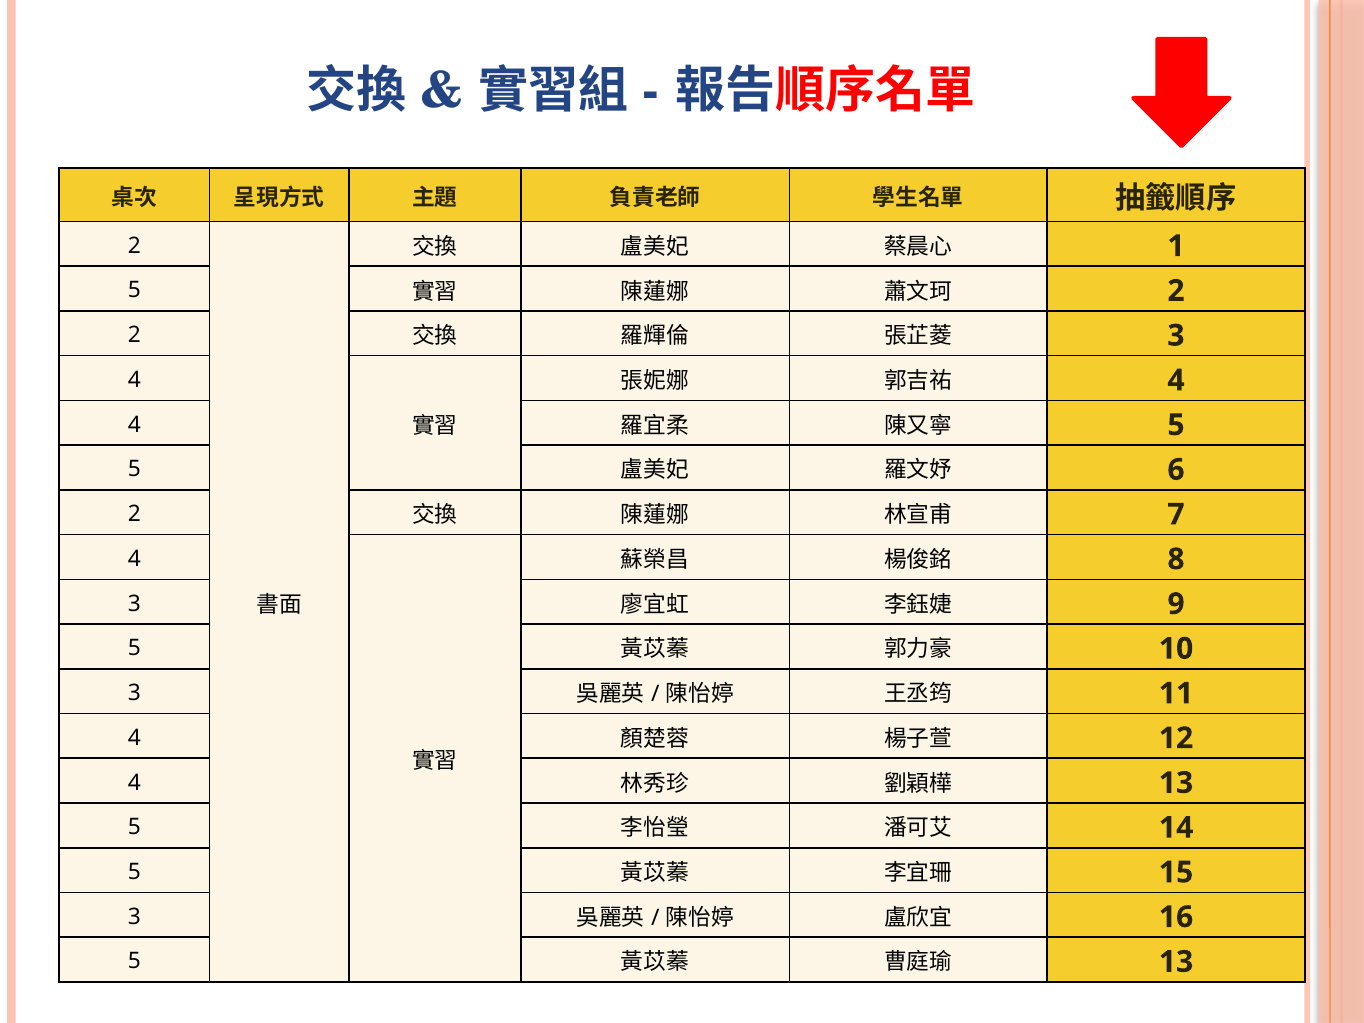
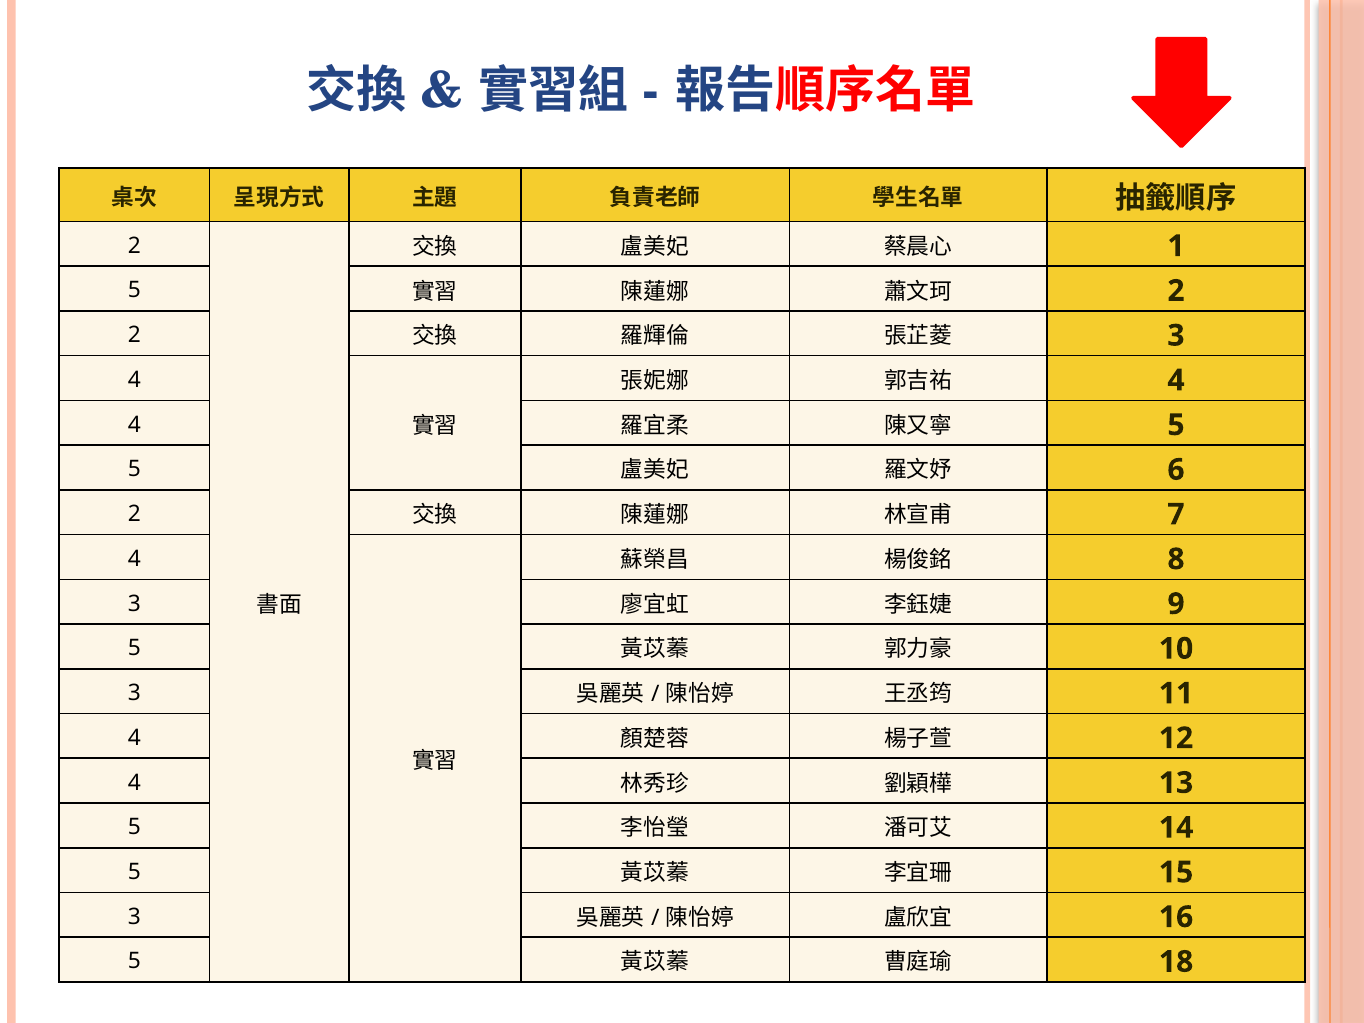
13: 13 -> 18 (1176, 962)
